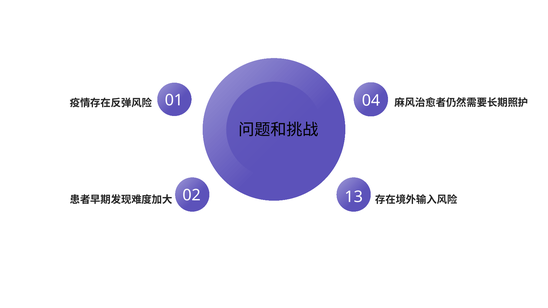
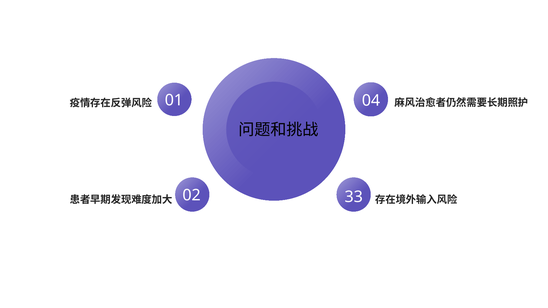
13: 13 -> 33 (354, 197)
